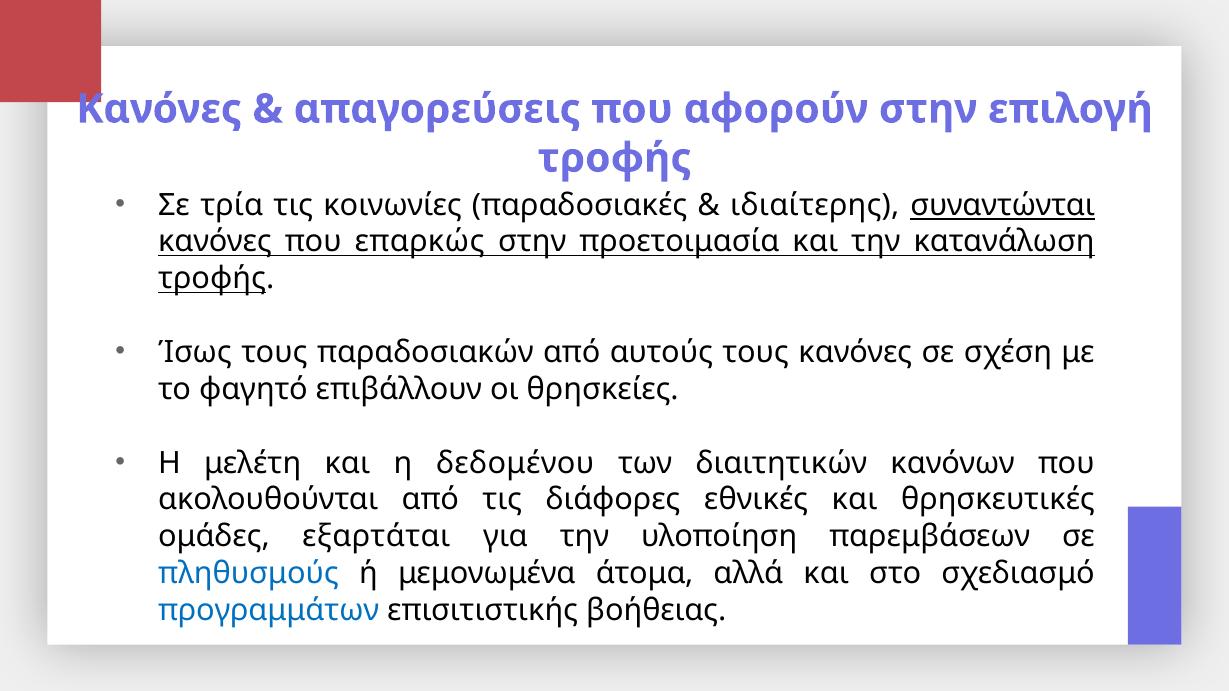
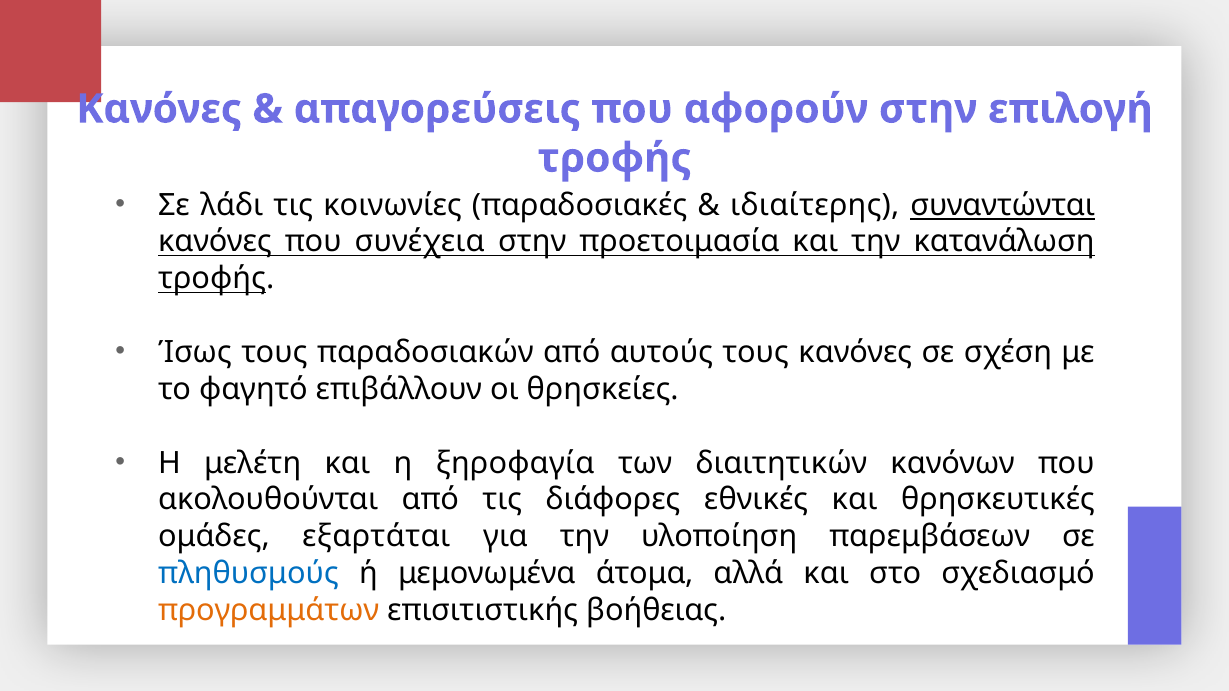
τρία: τρία -> λάδι (232, 205)
επαρκώς: επαρκώς -> συνέχεια (420, 242)
δεδομένου: δεδομένου -> ξηροφαγία (515, 463)
προγραμμάτων colour: blue -> orange (269, 611)
